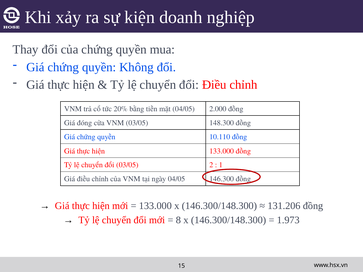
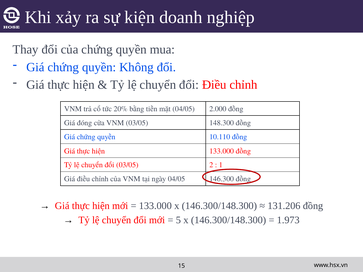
8: 8 -> 5 (178, 220)
